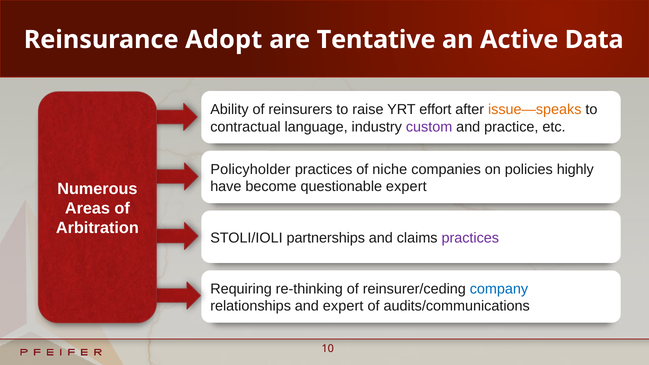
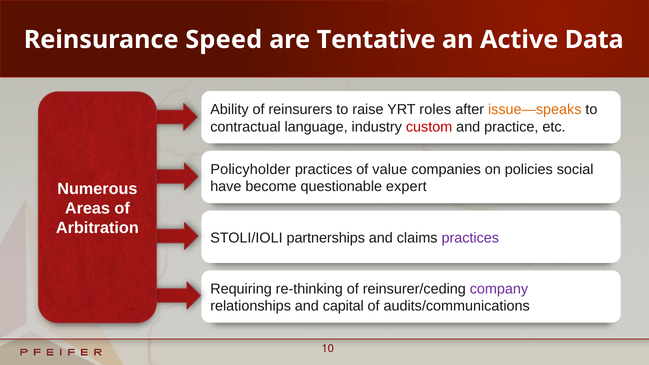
Adopt: Adopt -> Speed (224, 40)
effort: effort -> roles (435, 110)
custom colour: purple -> red (429, 127)
niche: niche -> value (390, 169)
highly: highly -> social (575, 169)
company colour: blue -> purple (499, 289)
and expert: expert -> capital (343, 306)
